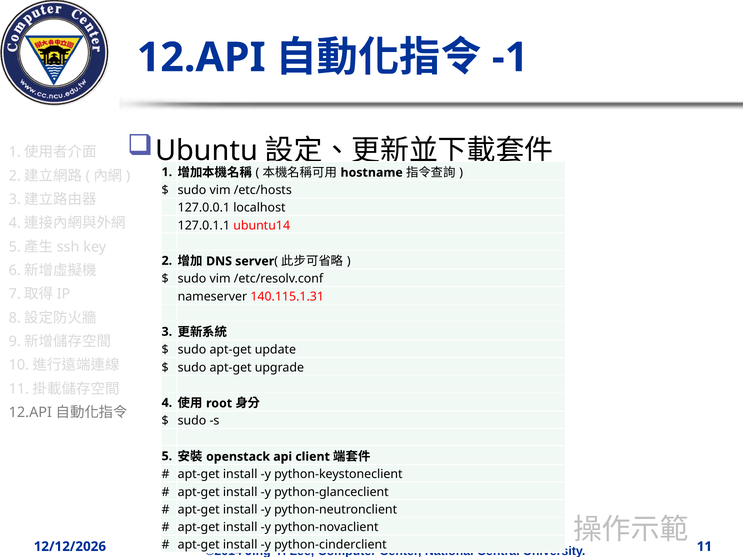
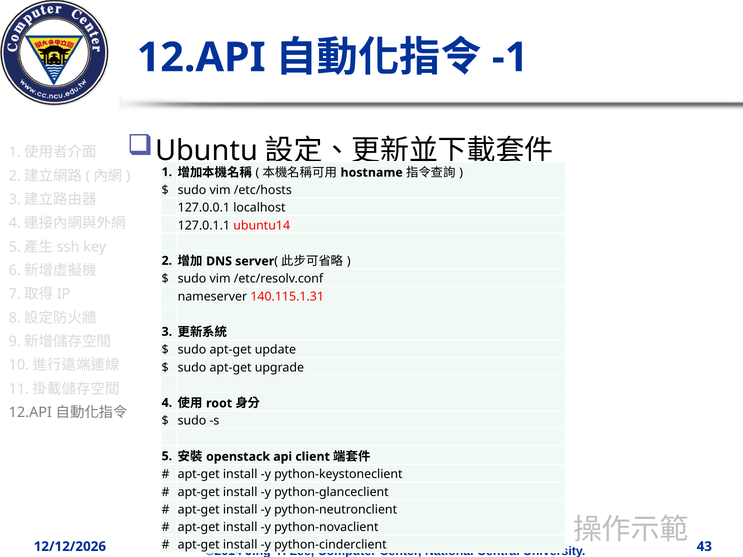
11: 11 -> 43 (704, 547)
